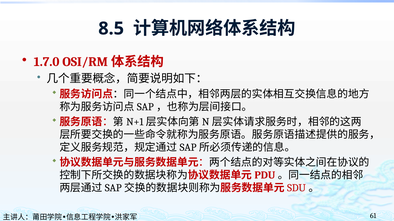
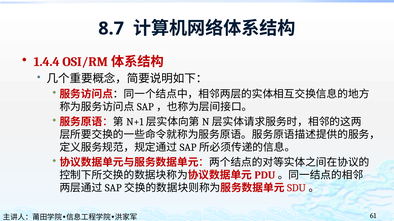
8.5: 8.5 -> 8.7 (111, 29)
1.7.0: 1.7.0 -> 1.4.4 (47, 62)
